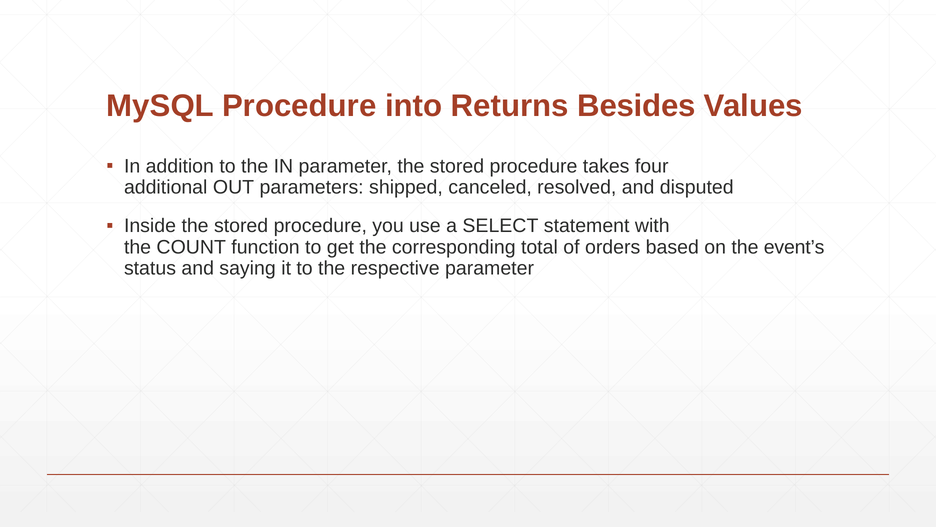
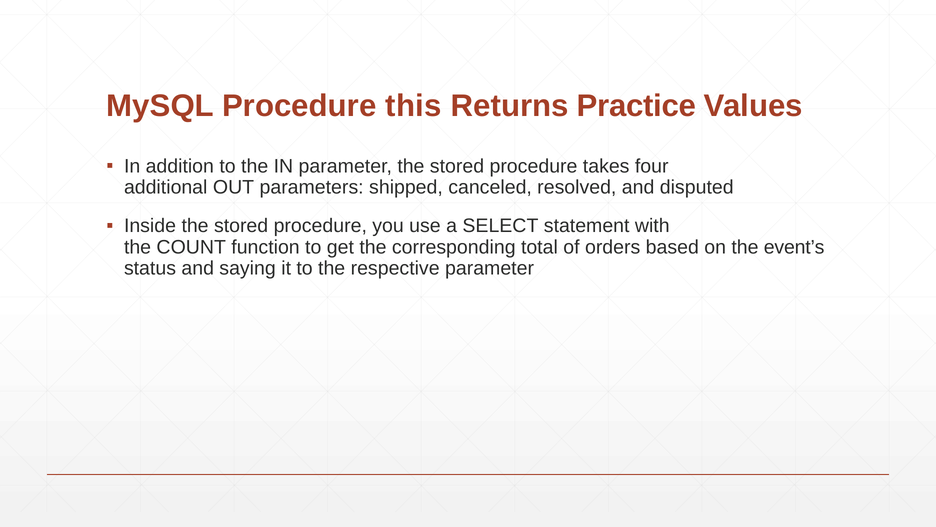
into: into -> this (413, 106)
Besides: Besides -> Practice (637, 106)
